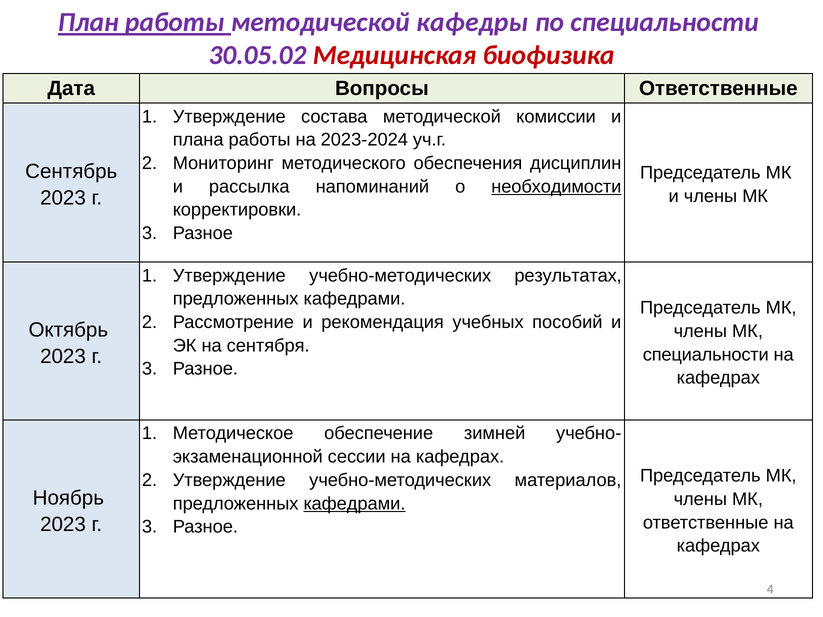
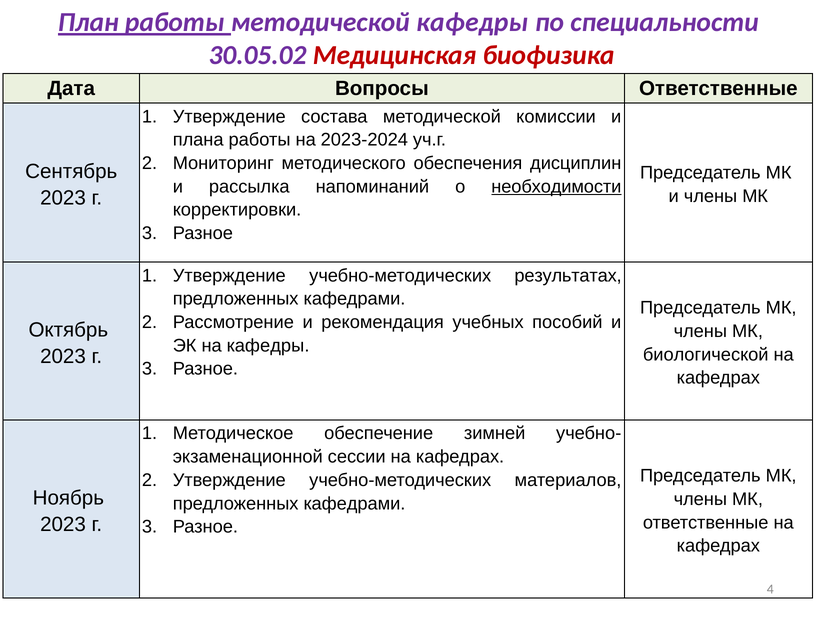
на сентября: сентября -> кафедры (268, 346)
специальности: специальности -> биологической (706, 355)
кафедрами underline: present -> none (354, 504)
